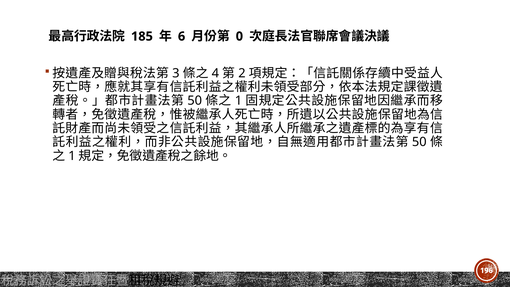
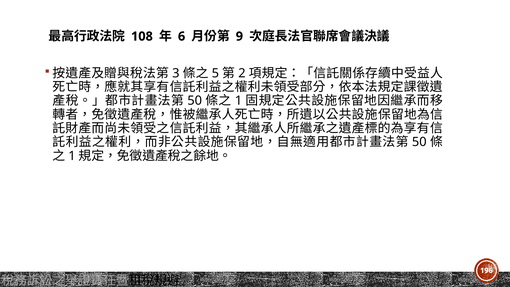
185: 185 -> 108 (142, 36)
0: 0 -> 9 (239, 36)
4: 4 -> 5 (215, 73)
